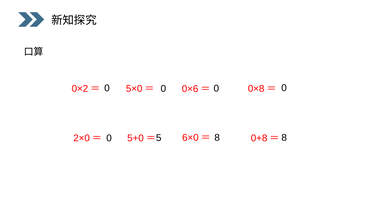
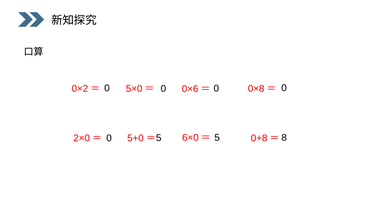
5 8: 8 -> 5 (217, 138)
